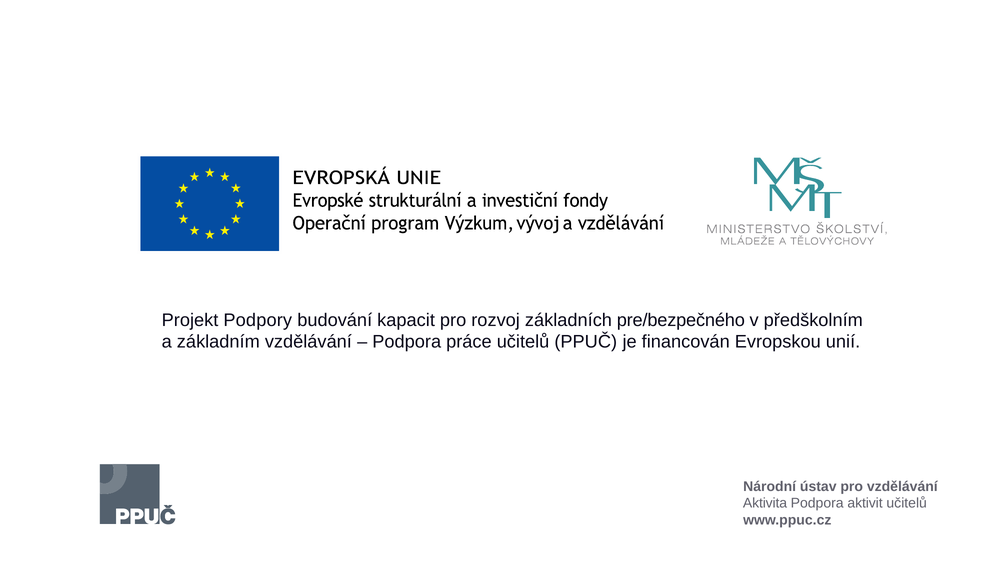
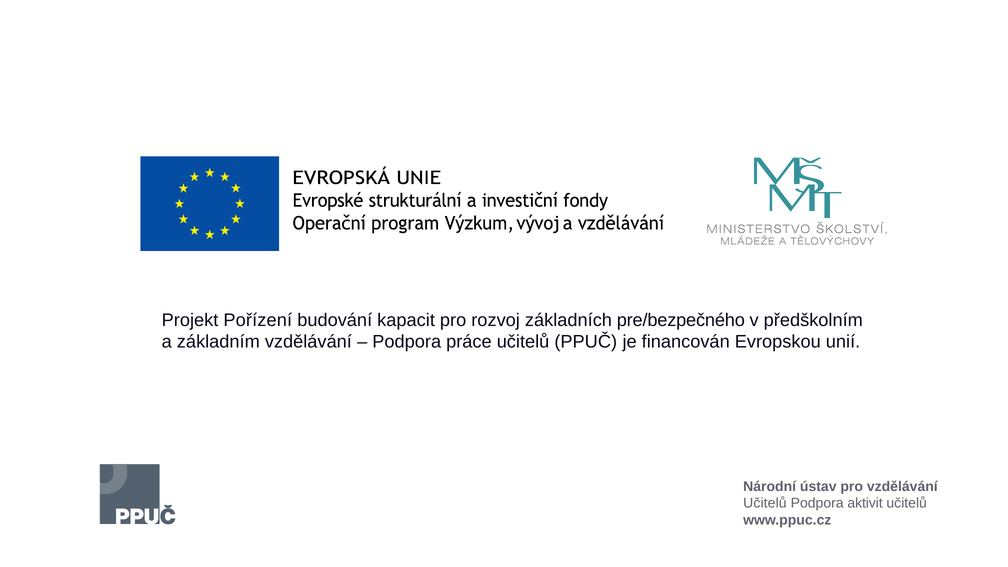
Podpory: Podpory -> Pořízení (258, 320)
Aktivita: Aktivita -> Učitelů (765, 503)
